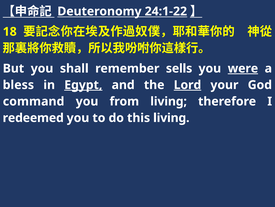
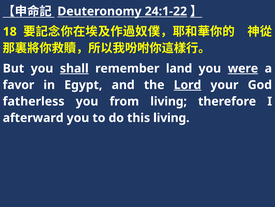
shall underline: none -> present (74, 68)
sells: sells -> land (179, 68)
bless: bless -> favor (18, 85)
Egypt underline: present -> none (83, 85)
command: command -> fatherless (34, 101)
redeemed: redeemed -> afterward (33, 118)
